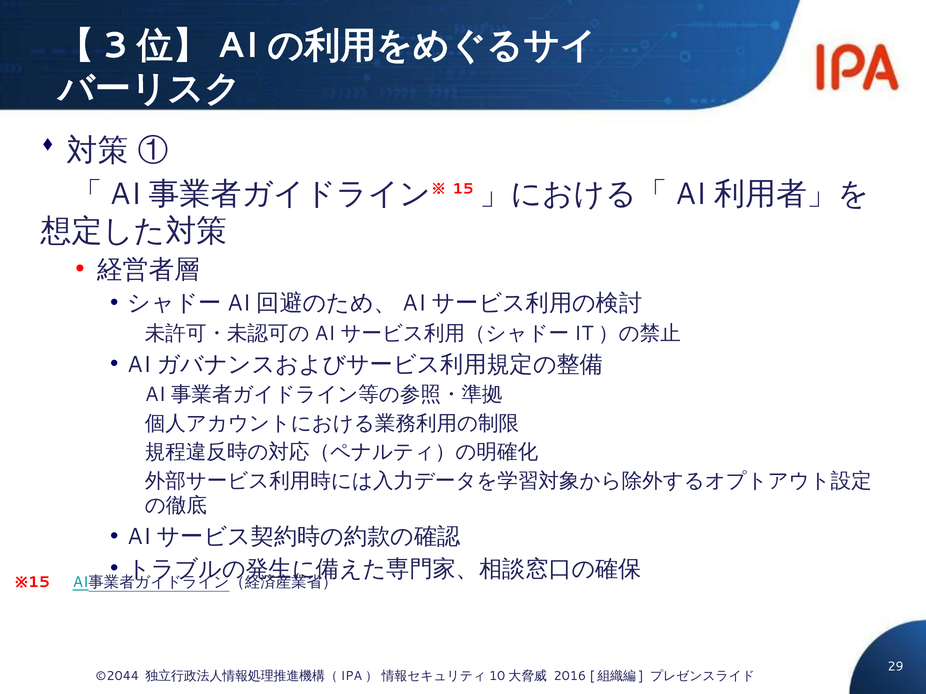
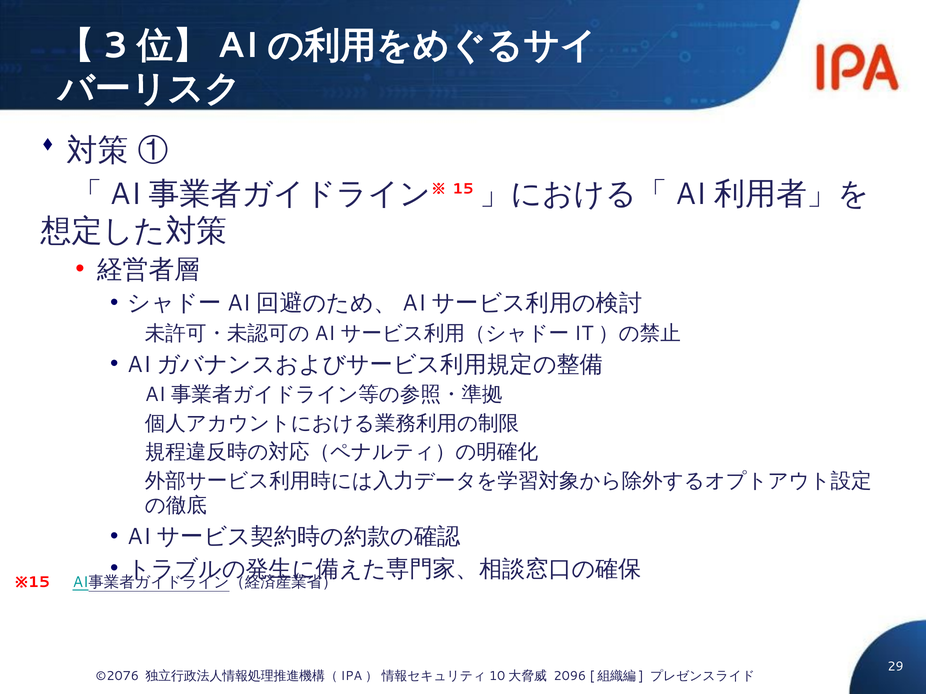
©2044: ©2044 -> ©2076 (117, 677)
2016: 2016 -> 2096 (570, 677)
